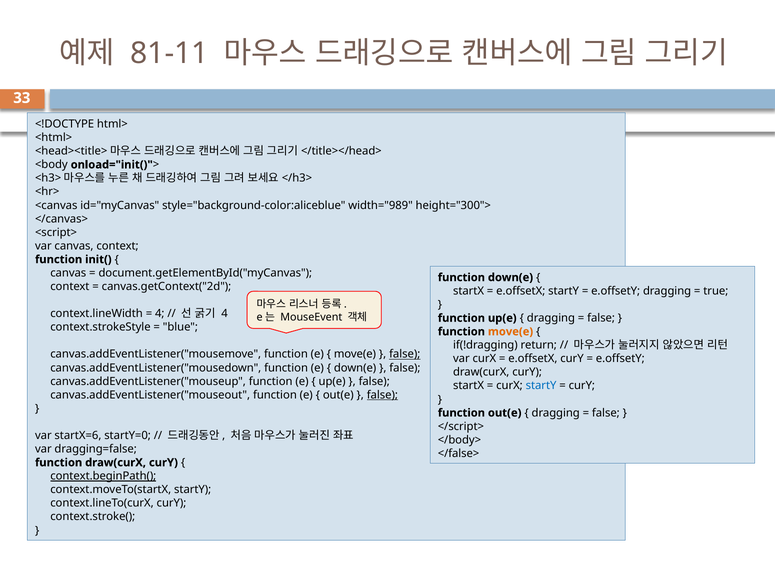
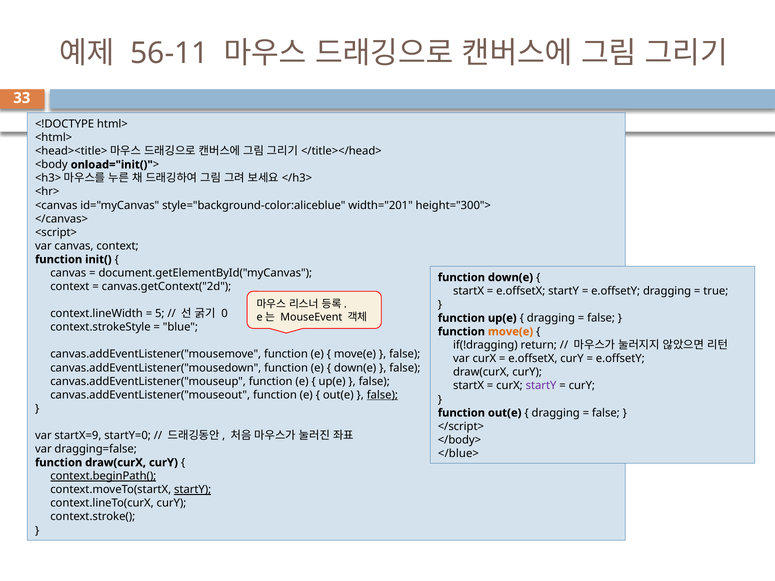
81-11: 81-11 -> 56-11 (169, 53)
width="989: width="989 -> width="201 (381, 205)
4: 4 -> 5 (160, 314)
4: 4 -> 0 (225, 314)
false underline: present -> none (405, 354)
startY colour: blue -> purple (541, 386)
startX=6: startX=6 -> startX=9 (78, 436)
</false>: </false> -> </blue> (458, 454)
startY underline: none -> present (193, 490)
